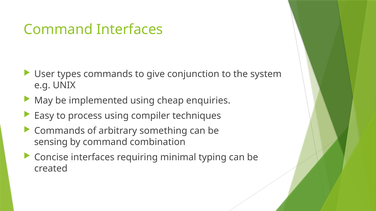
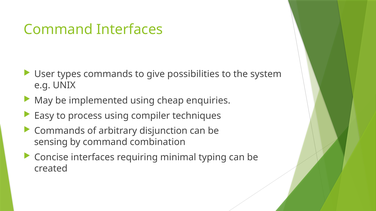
conjunction: conjunction -> possibilities (193, 74)
something: something -> disjunction (163, 131)
